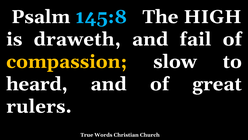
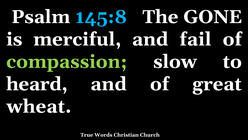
HIGH: HIGH -> GONE (213, 17)
draweth: draweth -> merciful (77, 39)
compassion colour: yellow -> light green (67, 62)
rulers: rulers -> wheat (39, 106)
